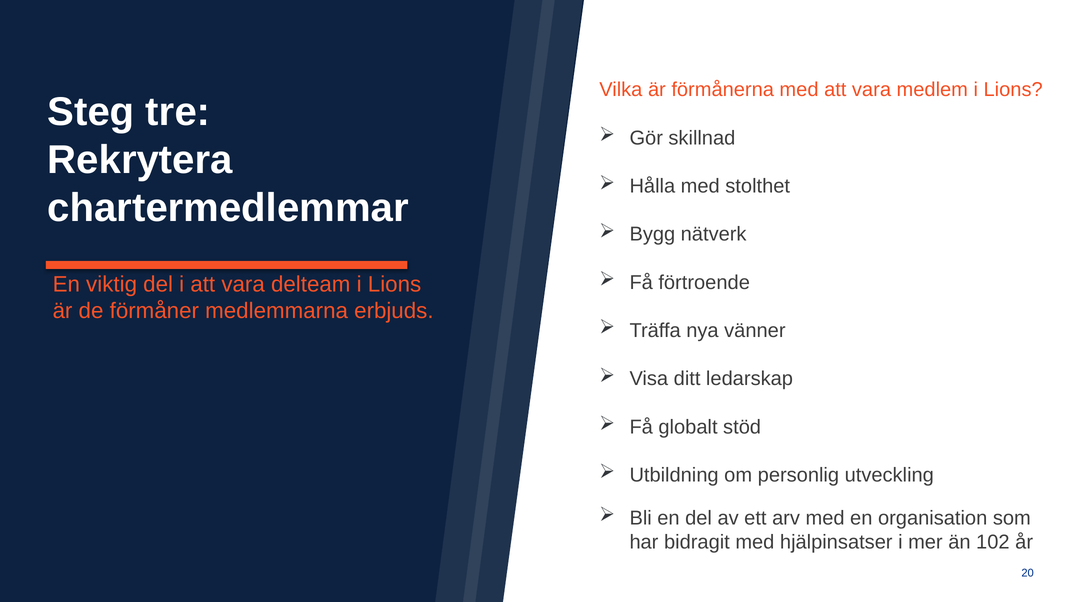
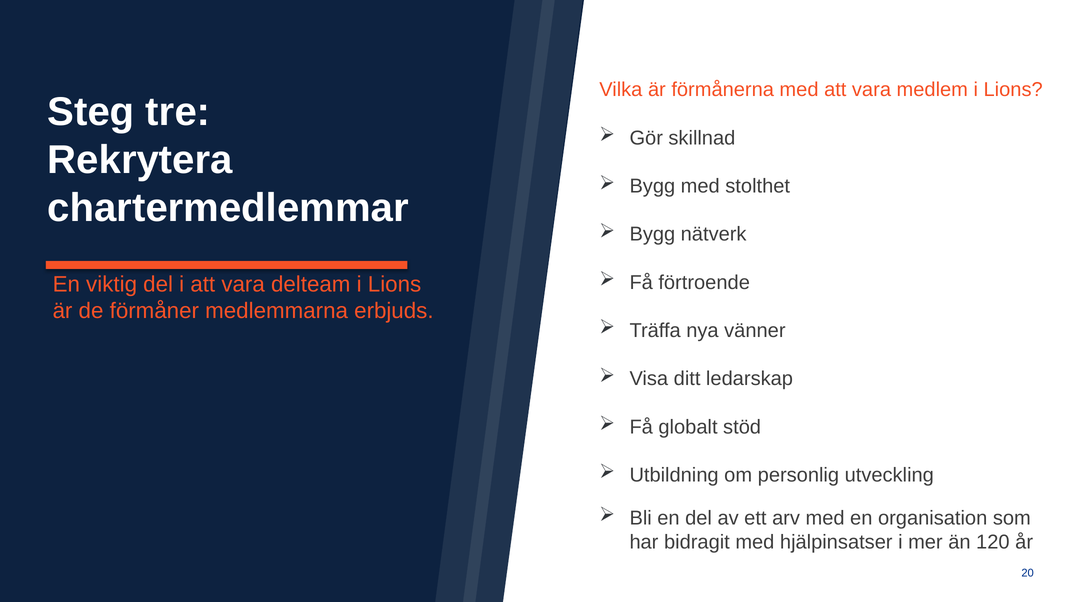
Hålla: Hålla -> Bygg (652, 186)
102: 102 -> 120 (993, 542)
